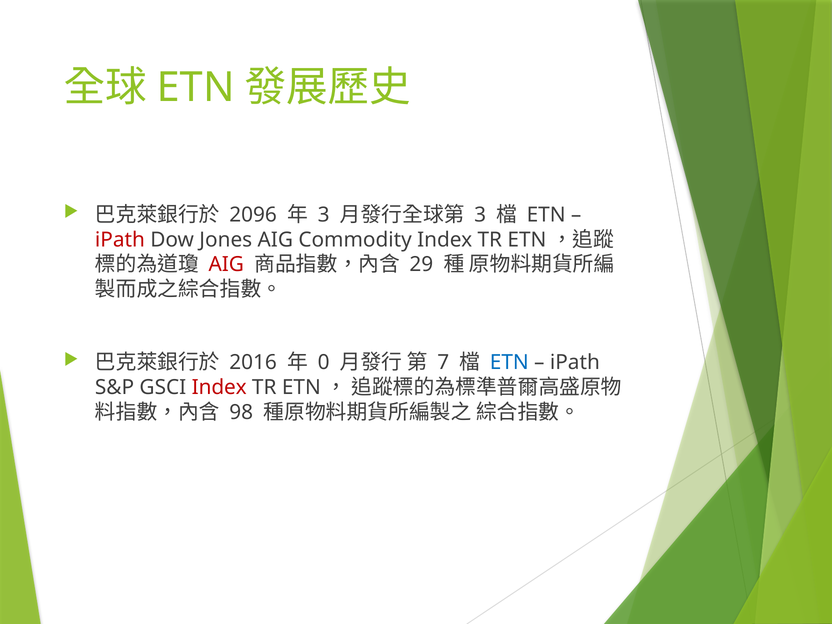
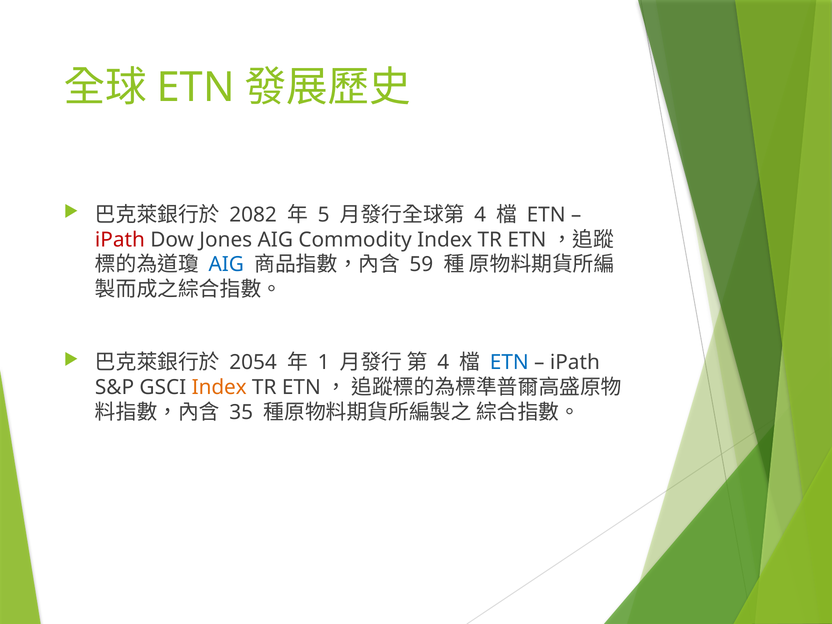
2096: 2096 -> 2082 (253, 215)
3: 3 -> 5 (324, 215)
3: 3 -> 4 (480, 215)
AIG colour: red -> blue (226, 265)
29: 29 -> 59 (421, 265)
2016: 2016 -> 2054 (253, 363)
0: 0 -> 1 (324, 363)
7: 7 -> 4 (443, 363)
Index colour: red -> orange (219, 388)
98: 98 -> 35 (241, 413)
